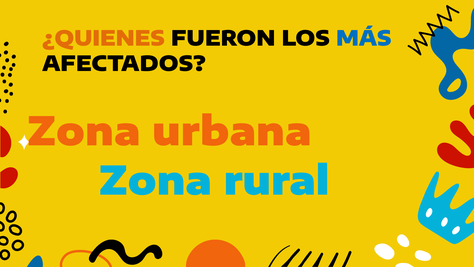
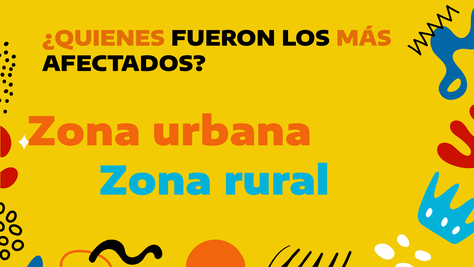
MÁS colour: blue -> orange (364, 39)
